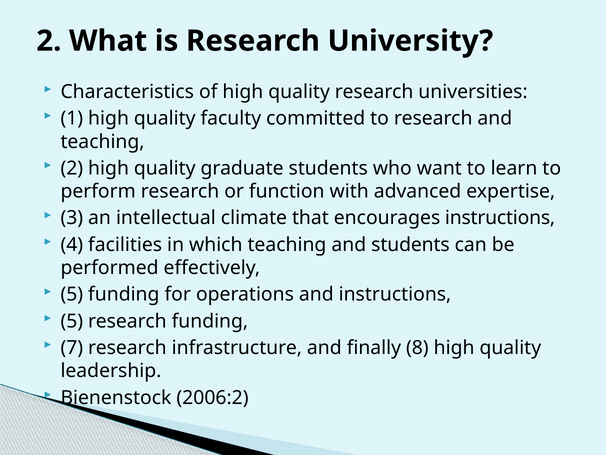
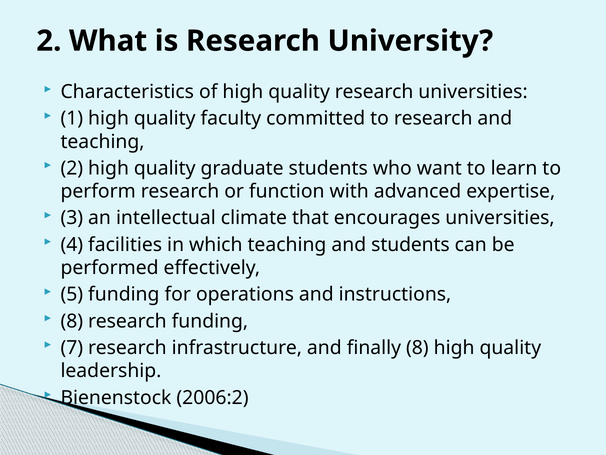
encourages instructions: instructions -> universities (500, 218)
5: 5 -> 8 (72, 321)
